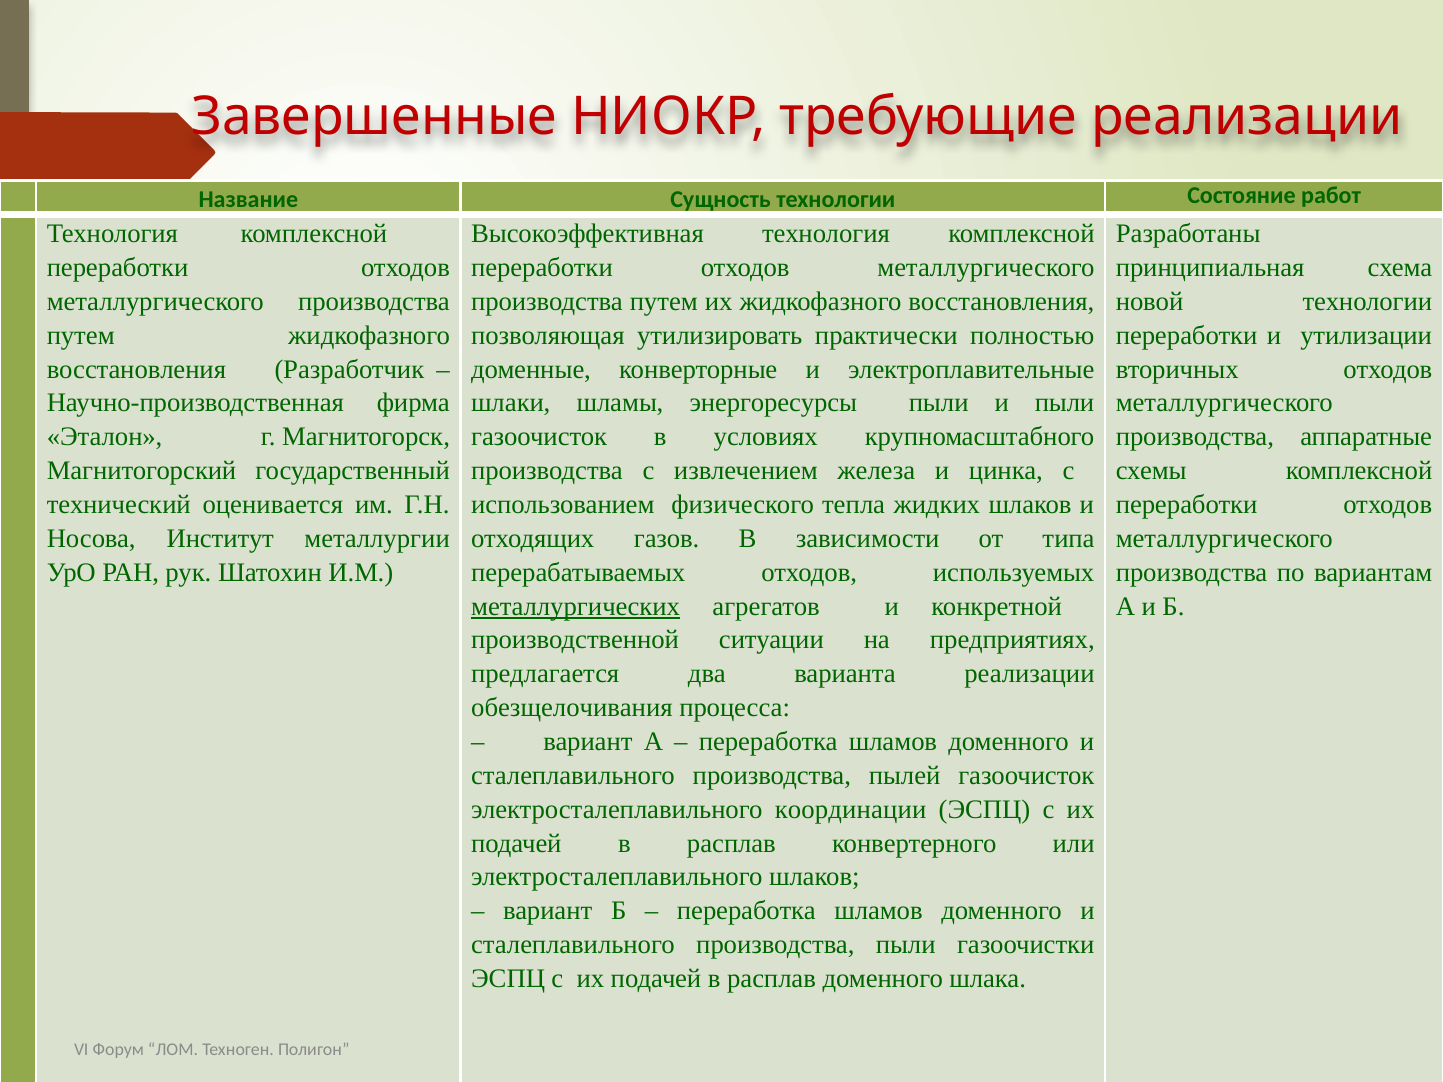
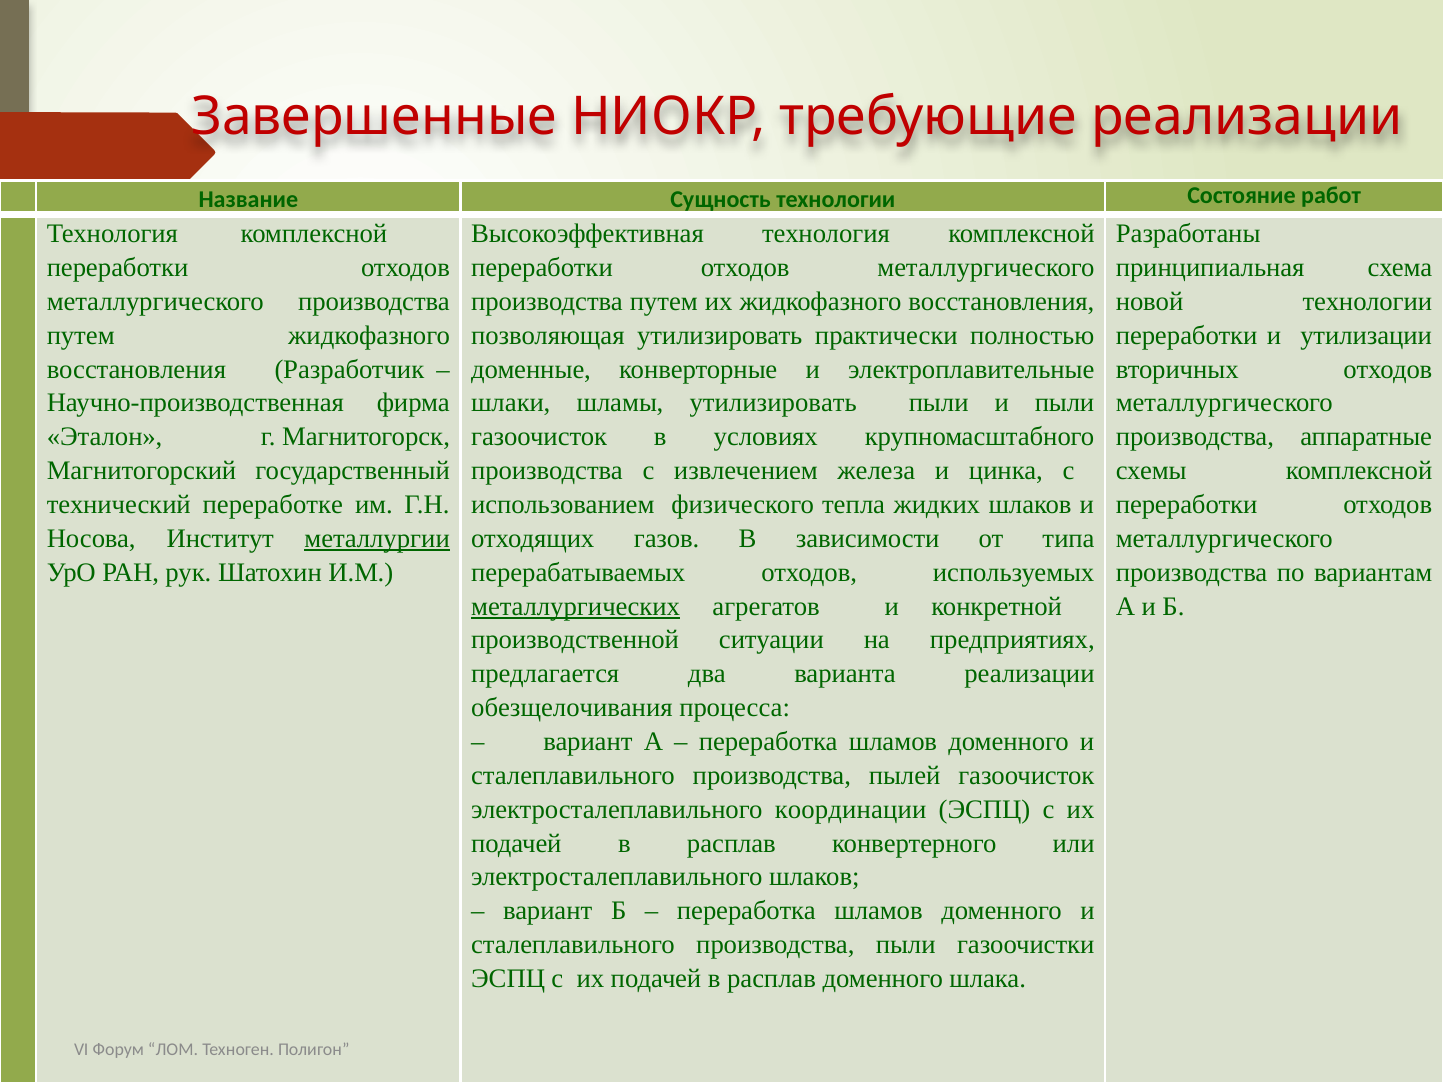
шламы энергоресурсы: энергоресурсы -> утилизировать (773, 403)
оценивается: оценивается -> переработке (273, 505)
металлургии underline: none -> present (377, 539)
